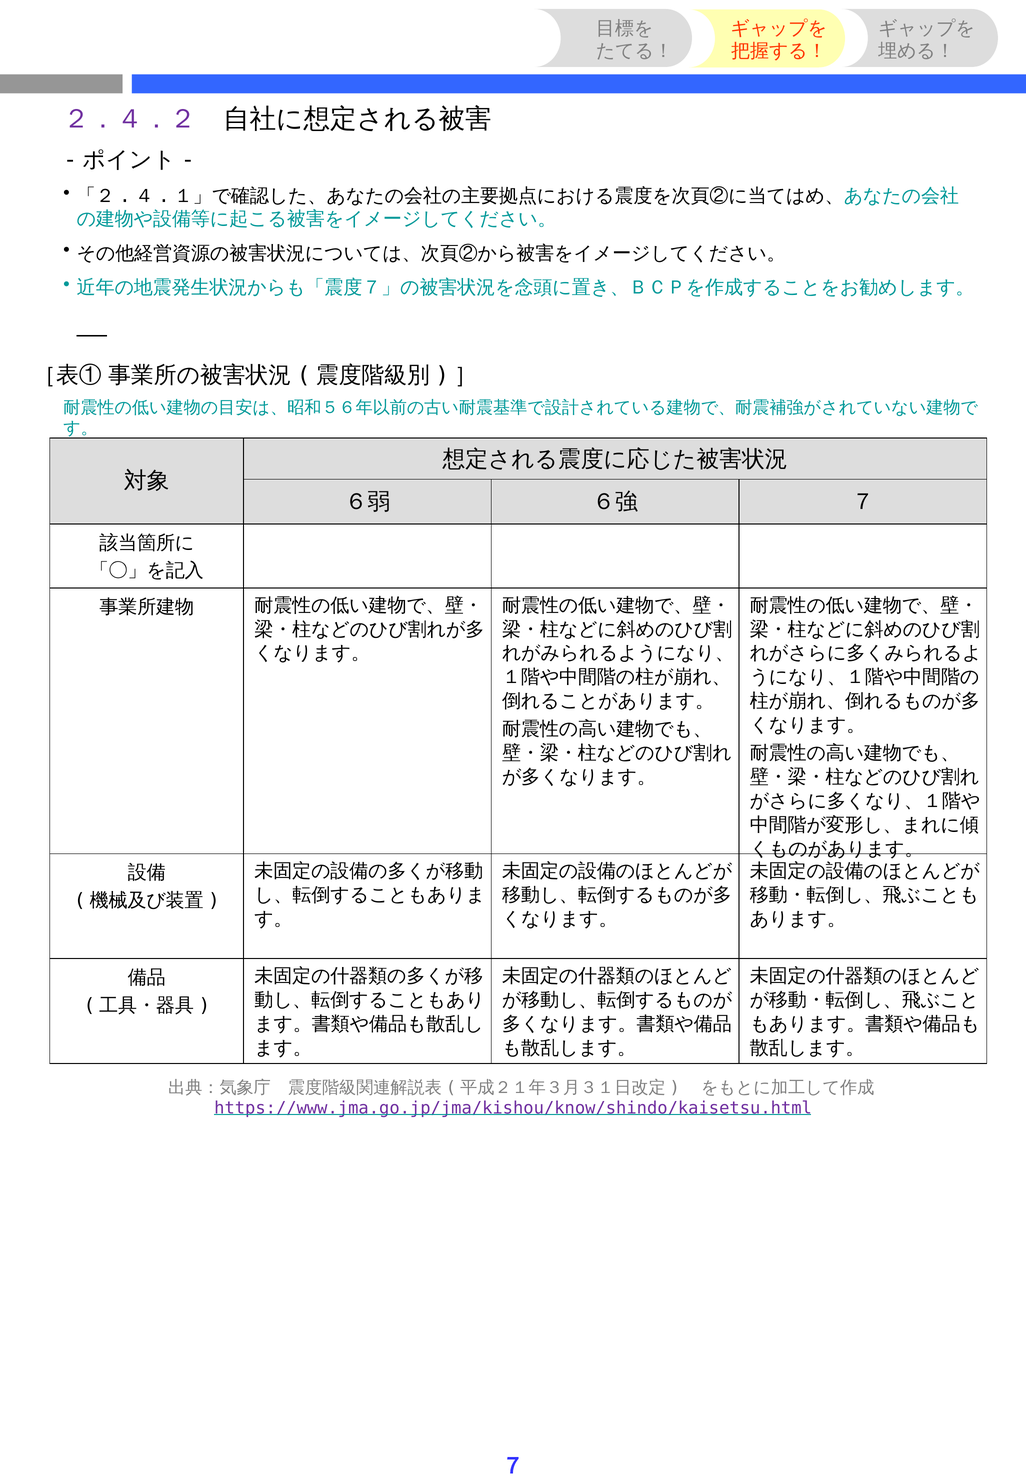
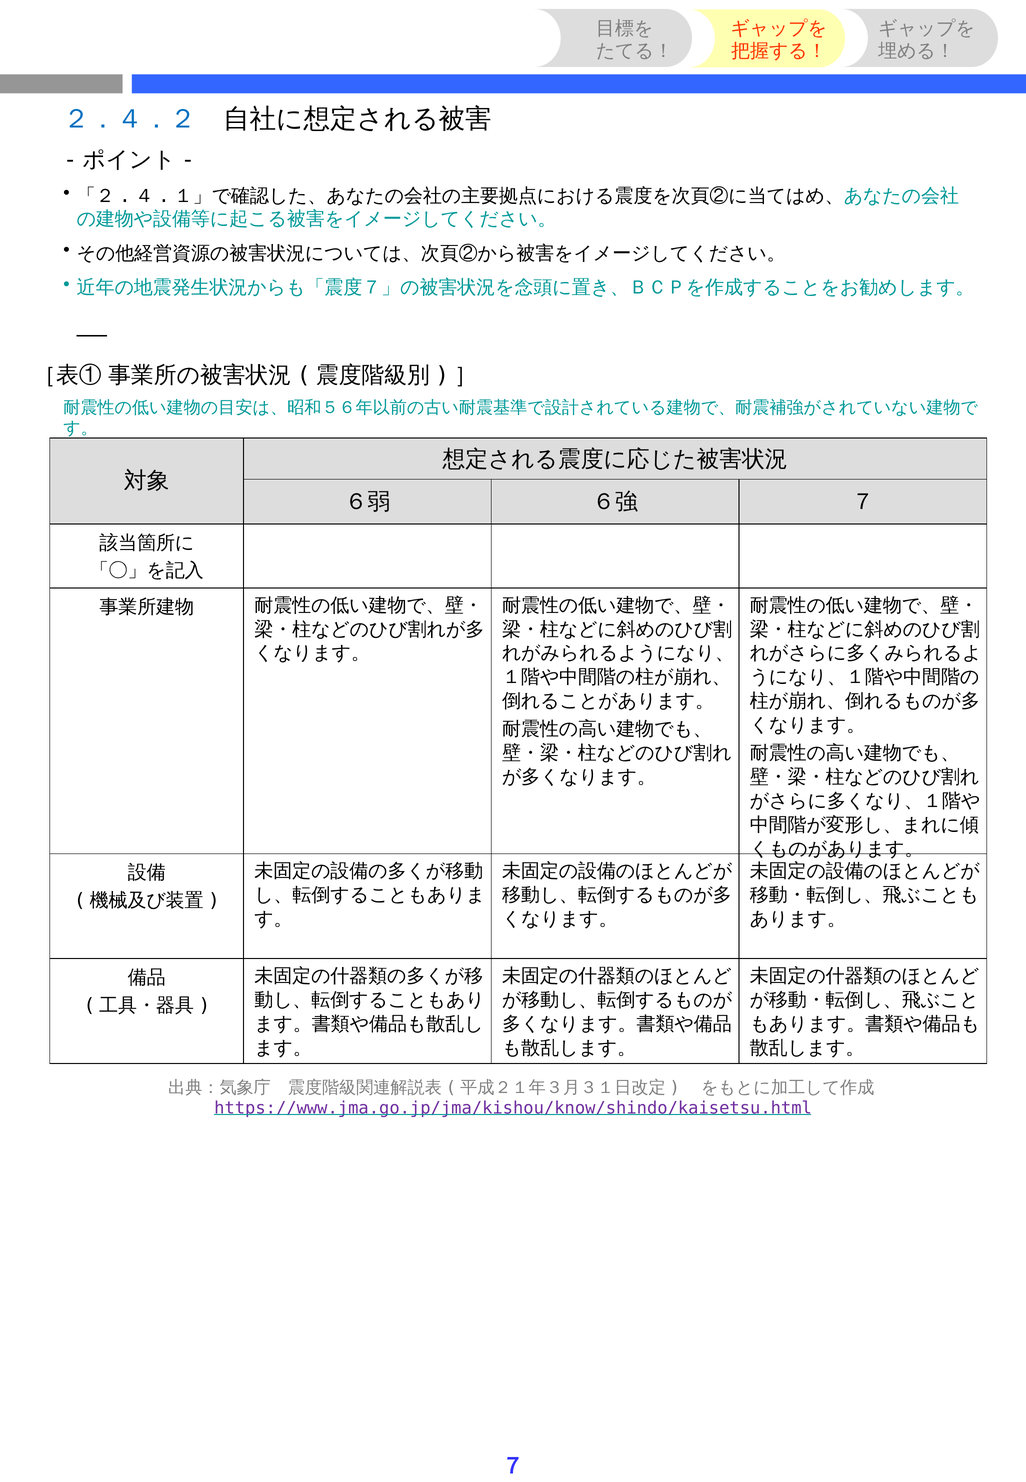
２．４．２ colour: purple -> blue (130, 119)
